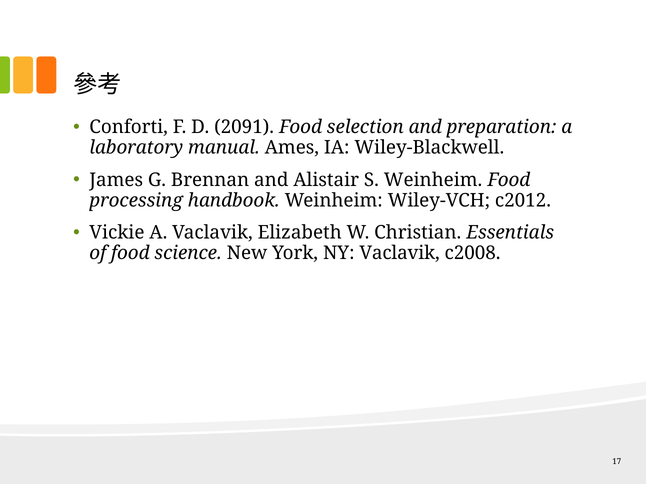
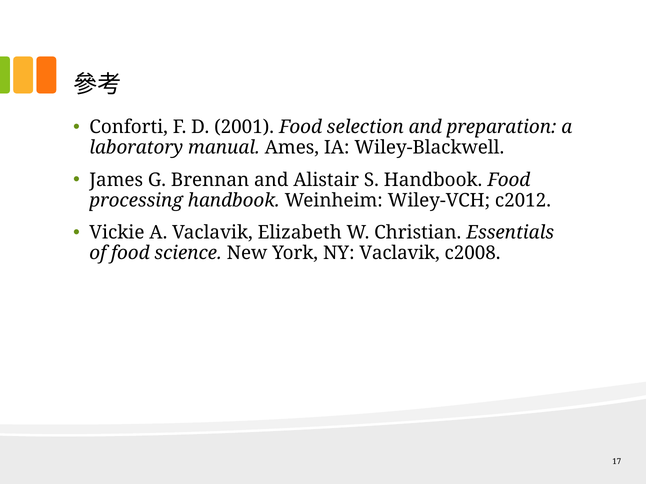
2091: 2091 -> 2001 (244, 127)
S Weinheim: Weinheim -> Handbook (433, 180)
